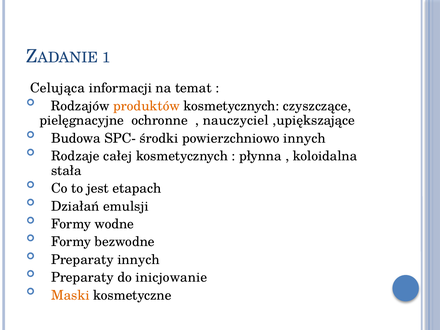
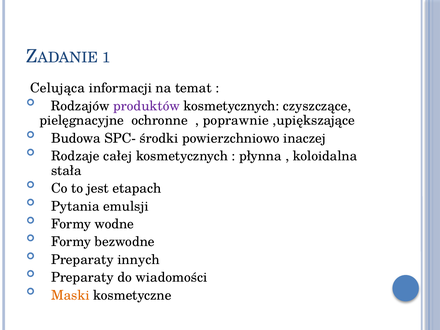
produktów colour: orange -> purple (147, 106)
nauczyciel: nauczyciel -> poprawnie (236, 120)
powierzchniowo innych: innych -> inaczej (305, 138)
Działań: Działań -> Pytania (75, 206)
inicjowanie: inicjowanie -> wiadomości (171, 277)
